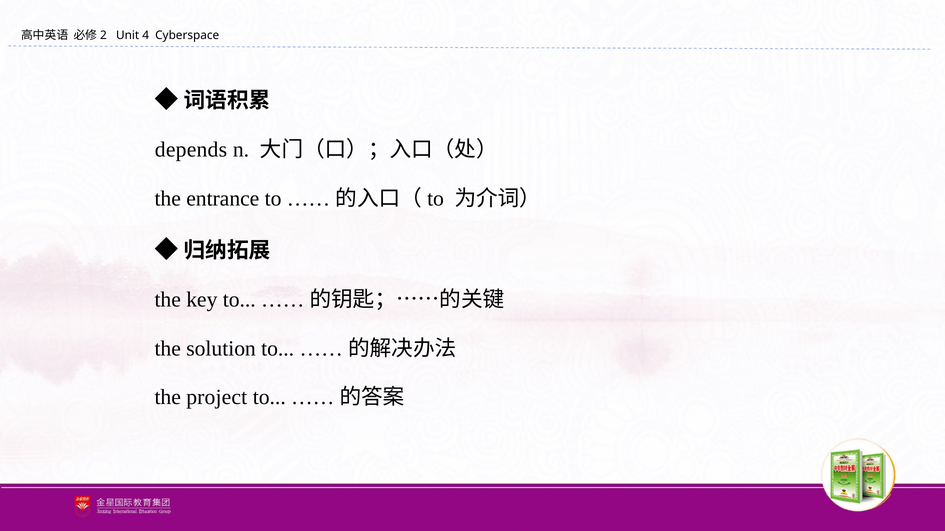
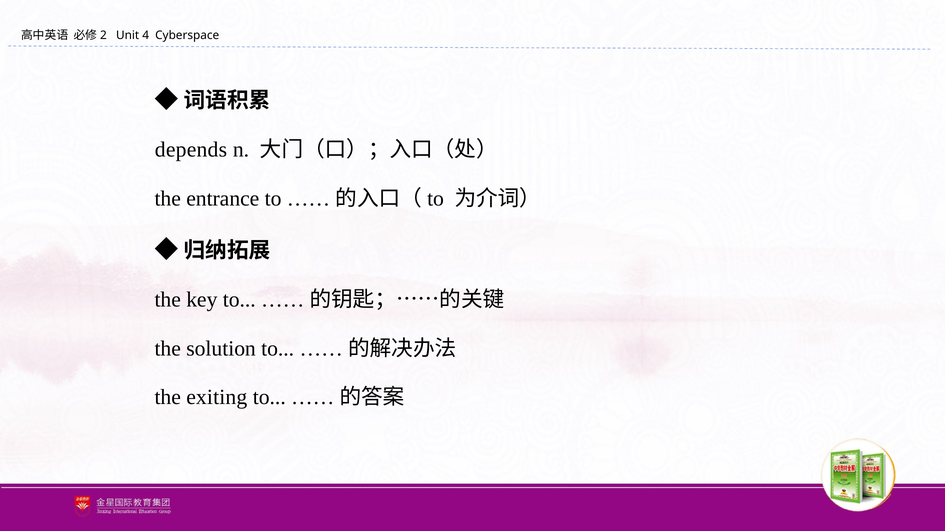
project: project -> exiting (217, 398)
